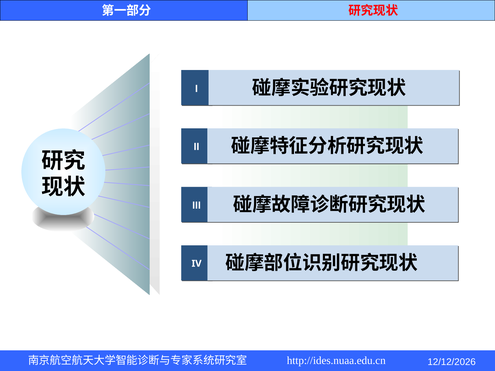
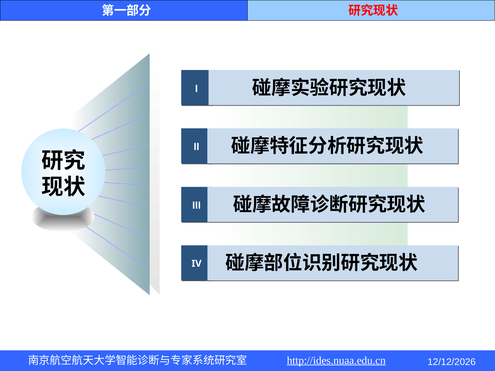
http://ides.nuaa.edu.cn underline: none -> present (336, 361)
